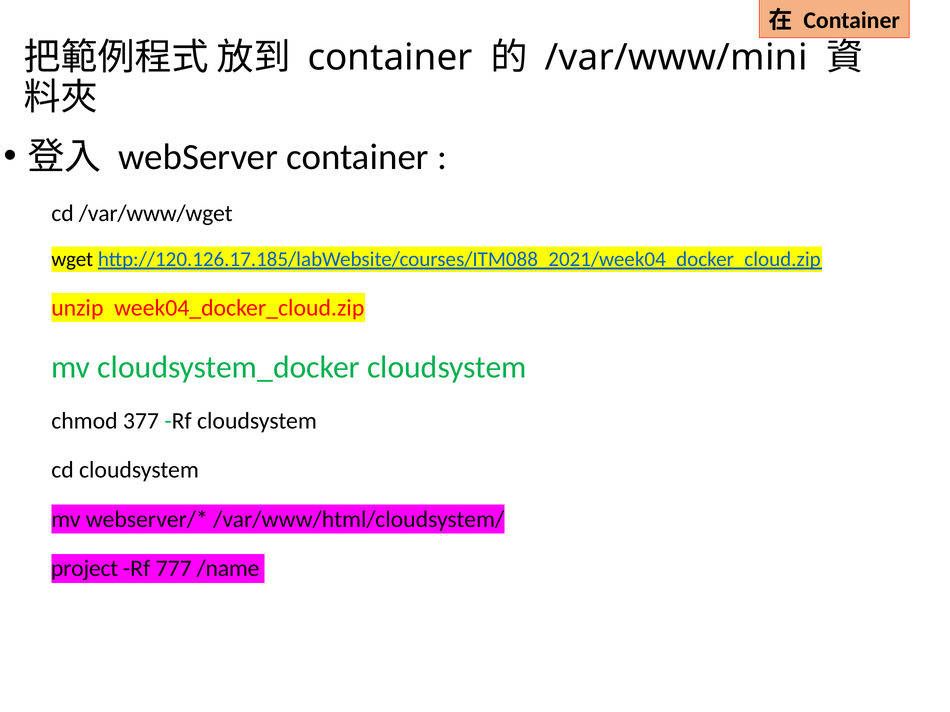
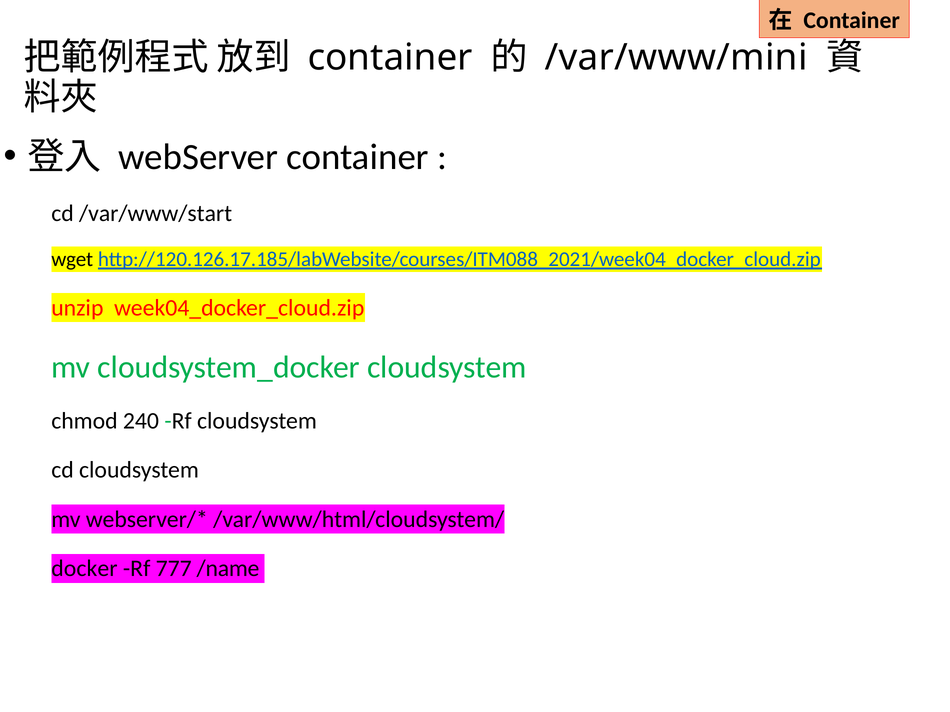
/var/www/wget: /var/www/wget -> /var/www/start (156, 214)
377: 377 -> 240 (141, 421)
project: project -> docker (84, 569)
